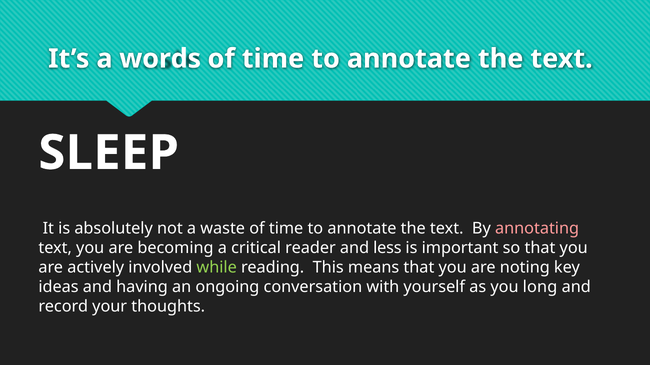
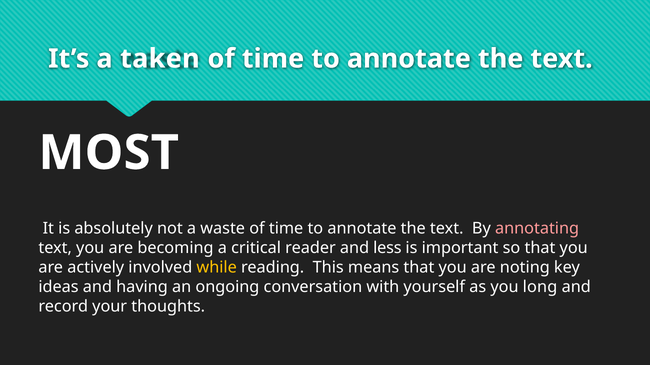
words: words -> taken (160, 59)
SLEEP: SLEEP -> MOST (109, 153)
while colour: light green -> yellow (217, 268)
